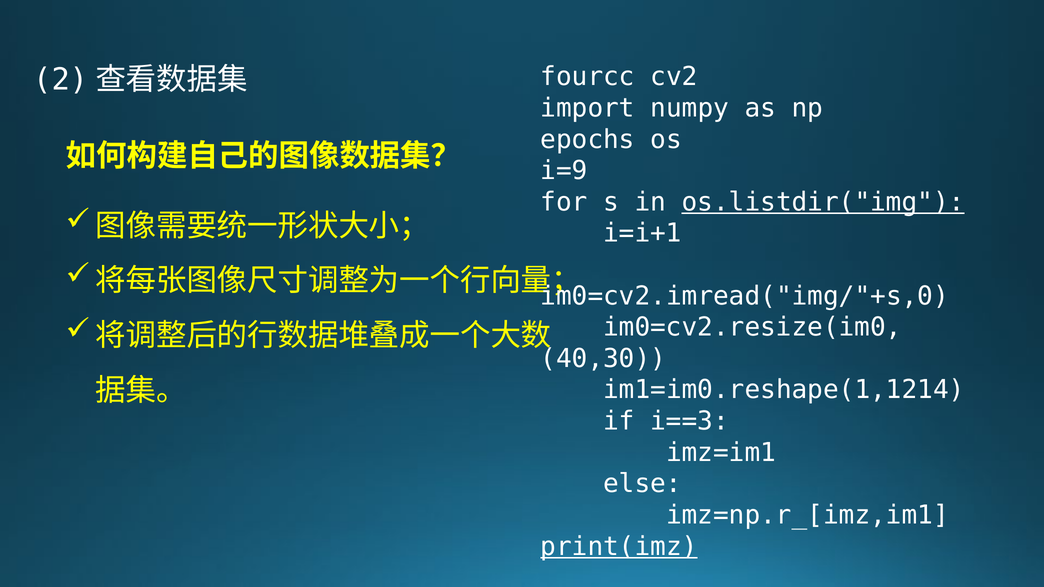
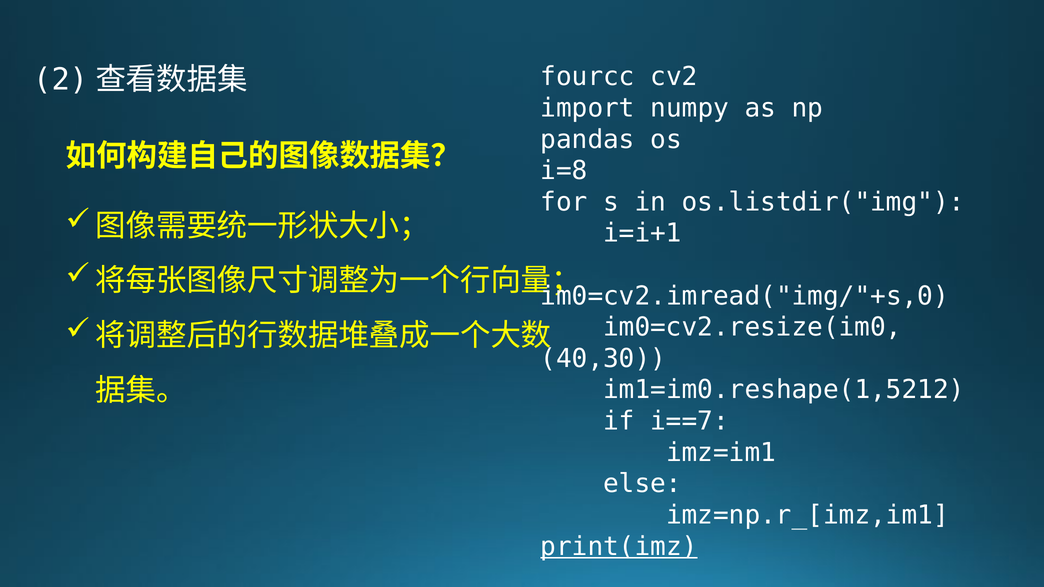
epochs: epochs -> pandas (588, 139)
i=9: i=9 -> i=8 (564, 171)
os.listdir("img underline: present -> none (823, 202)
im1=im0.reshape(1,1214: im1=im0.reshape(1,1214 -> im1=im0.reshape(1,5212 (784, 390)
i==3: i==3 -> i==7 (690, 421)
